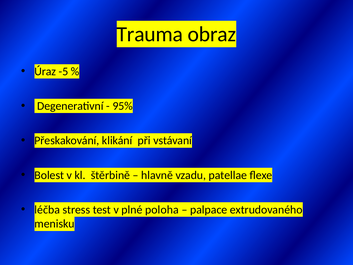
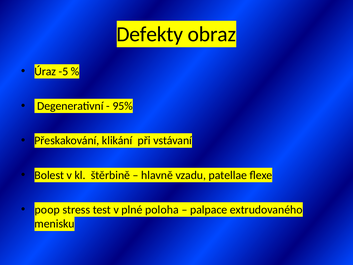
Trauma: Trauma -> Defekty (150, 34)
léčba: léčba -> poop (47, 210)
